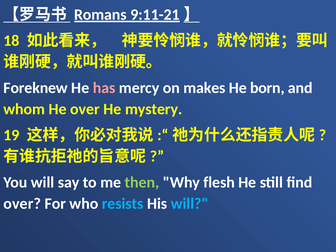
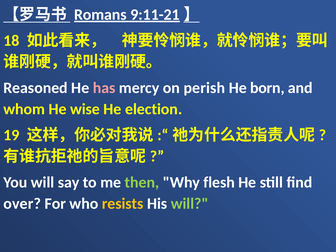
Foreknew: Foreknew -> Reasoned (36, 88)
makes: makes -> perish (204, 88)
He over: over -> wise (85, 109)
mystery: mystery -> election (154, 109)
resists colour: light blue -> yellow (123, 204)
will colour: light blue -> light green (190, 204)
